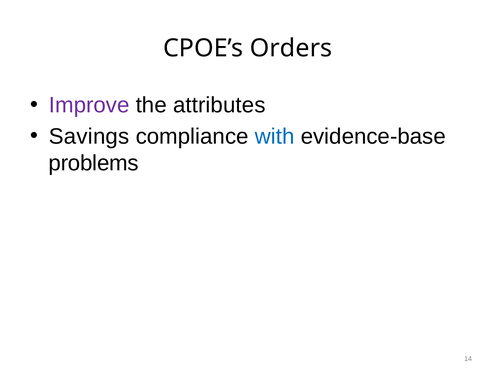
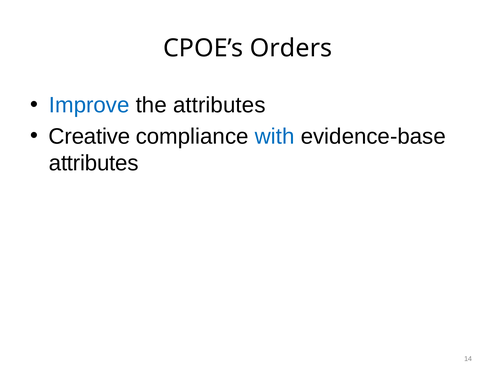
Improve colour: purple -> blue (89, 105)
Savings: Savings -> Creative (89, 137)
problems: problems -> attributes (94, 163)
